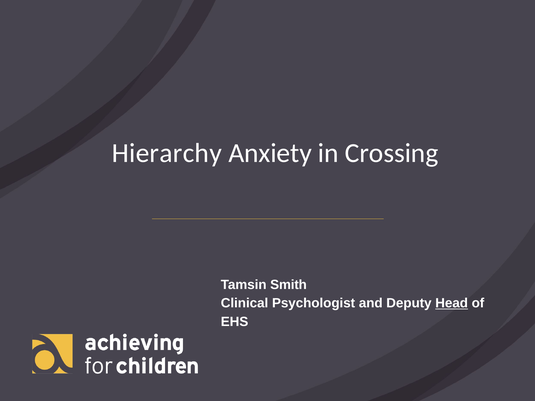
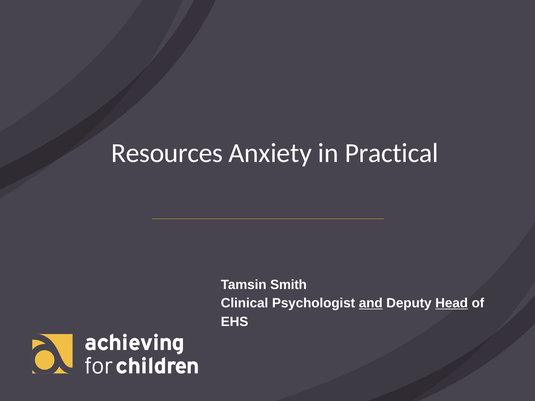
Hierarchy: Hierarchy -> Resources (167, 153)
Crossing: Crossing -> Practical (392, 153)
and underline: none -> present (371, 303)
